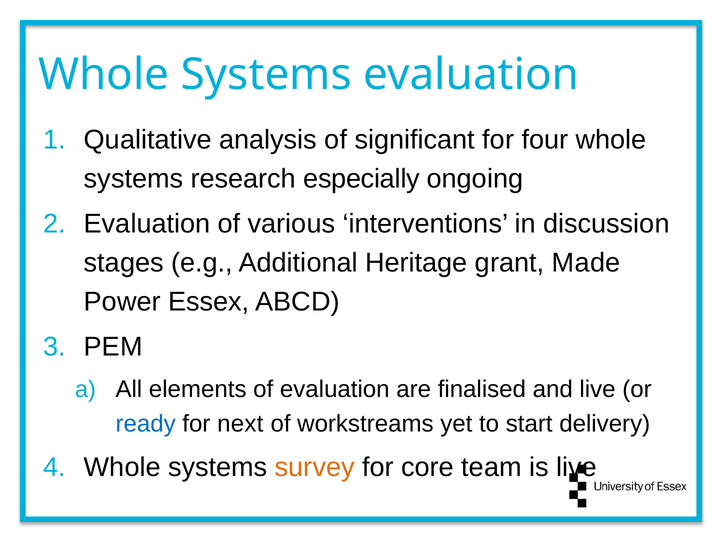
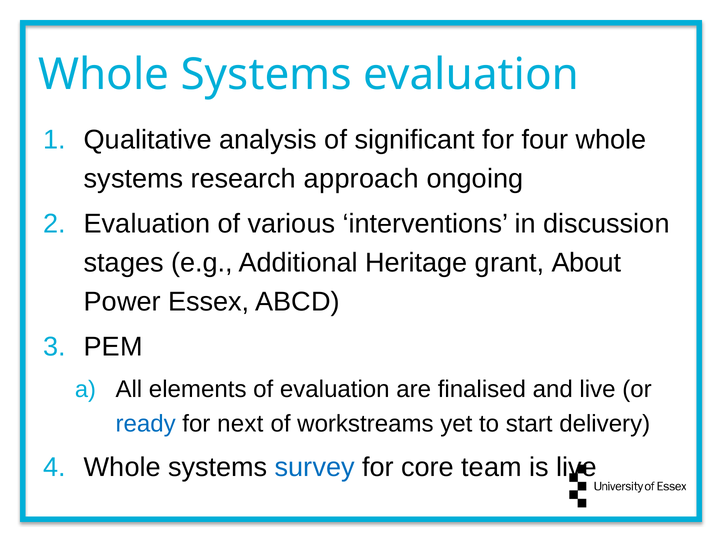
especially: especially -> approach (361, 179)
Made: Made -> About (586, 263)
survey colour: orange -> blue (315, 467)
